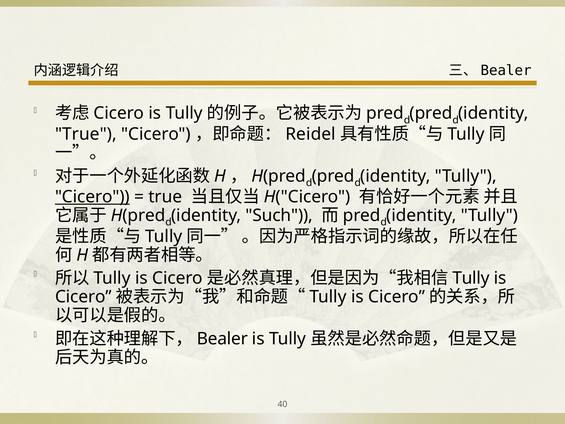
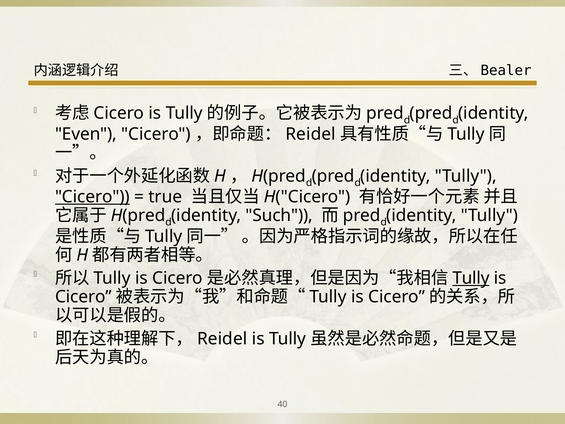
True: True -> Even (86, 134)
Tully underline: none -> present (471, 278)
Bealer: Bealer -> Reidel (222, 338)
